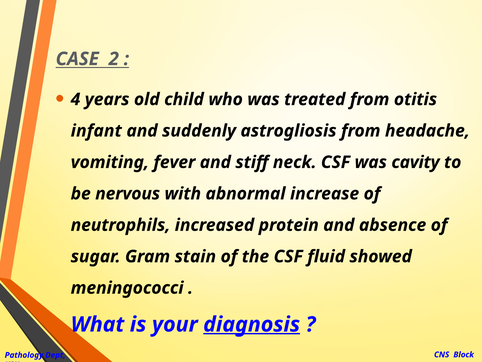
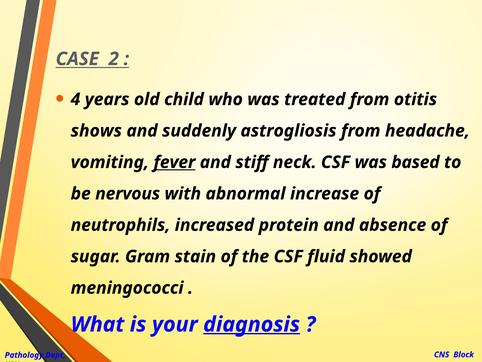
infant: infant -> shows (96, 131)
fever underline: none -> present (174, 162)
cavity: cavity -> based (416, 162)
